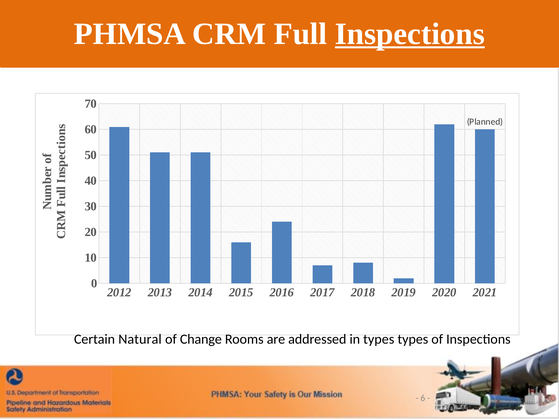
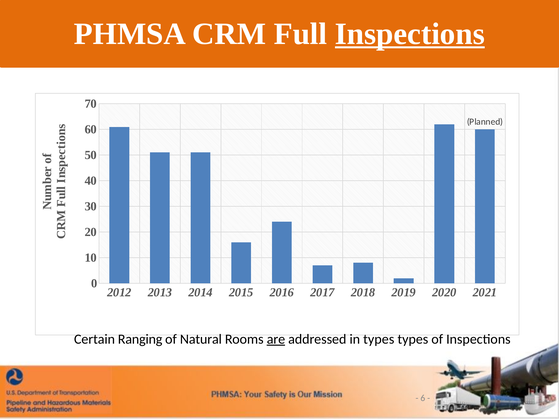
Natural: Natural -> Ranging (140, 339)
Change: Change -> Natural (201, 339)
are underline: none -> present (276, 339)
